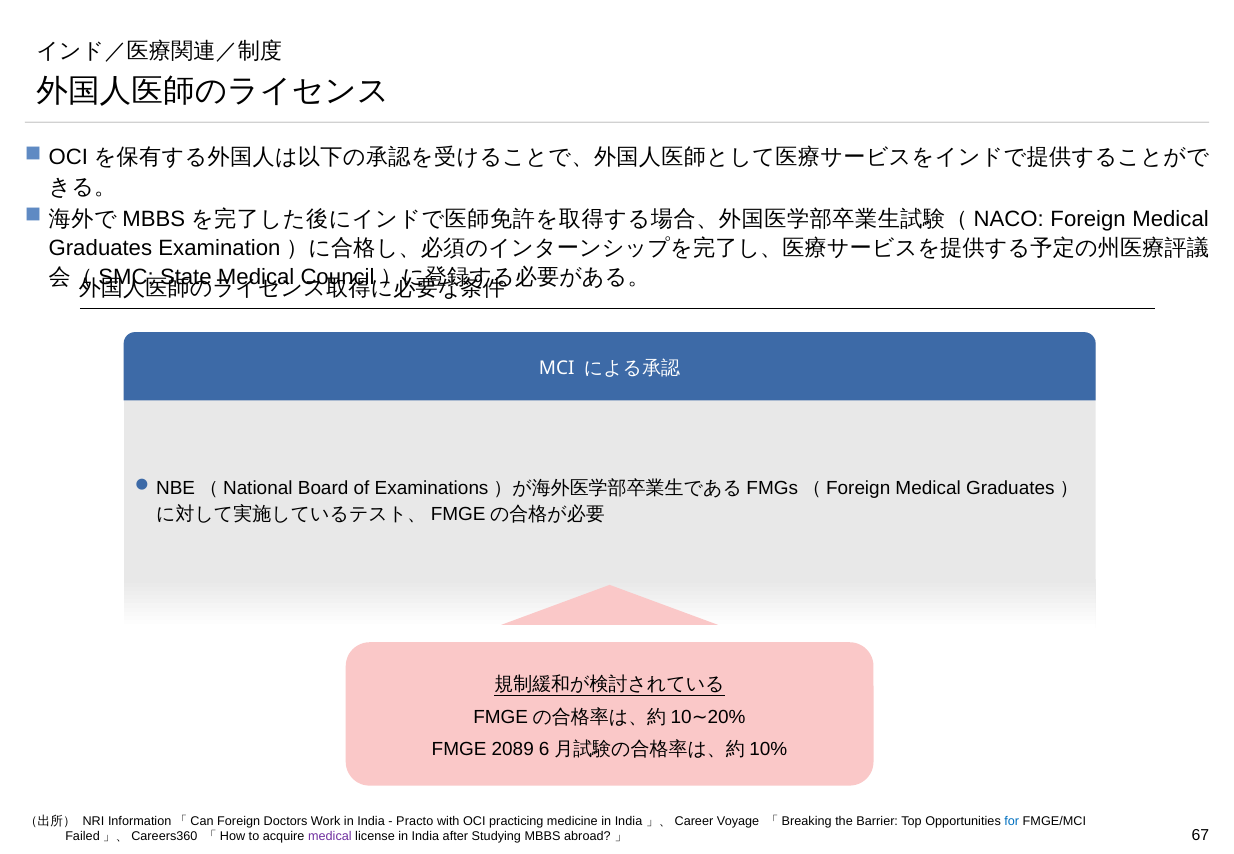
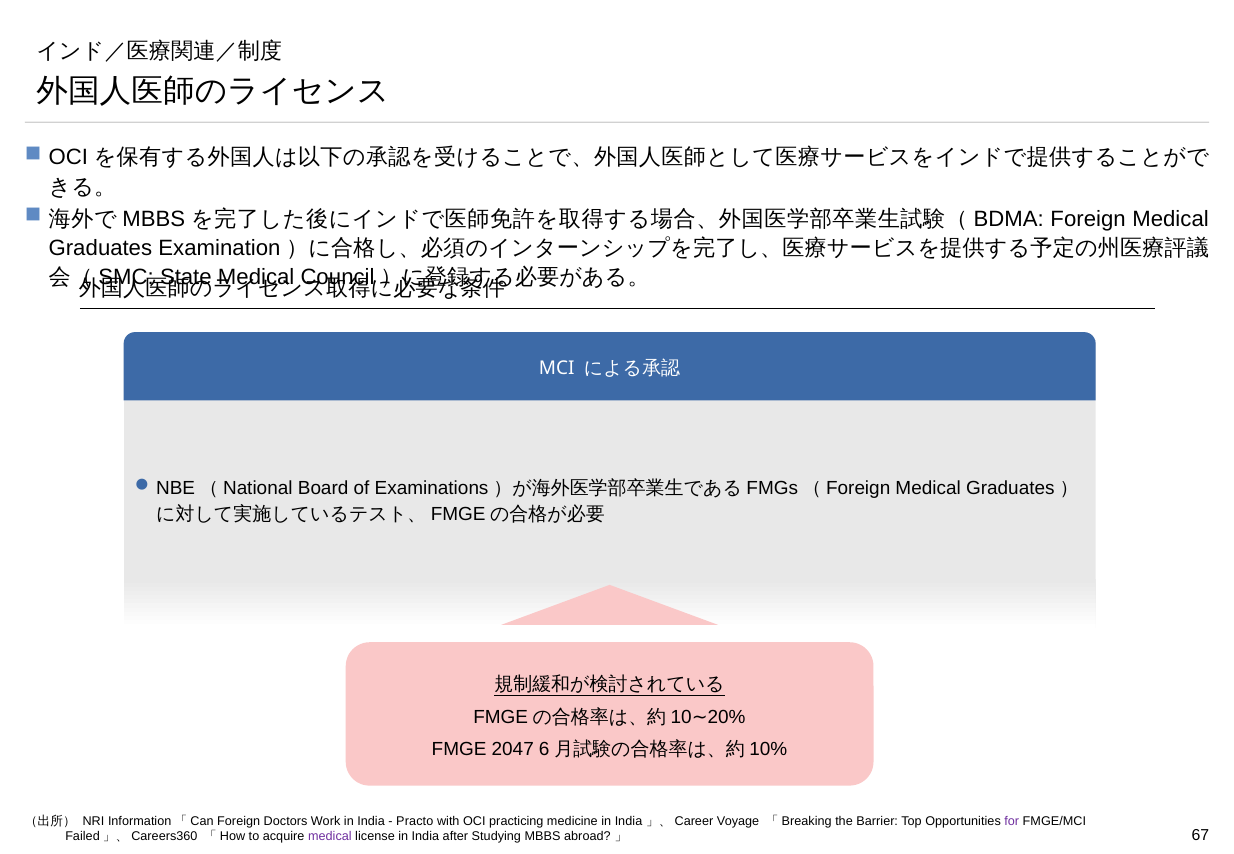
NACO: NACO -> BDMA (1009, 219)
2089: 2089 -> 2047 (513, 749)
for colour: blue -> purple (1012, 821)
